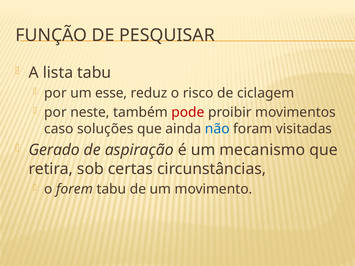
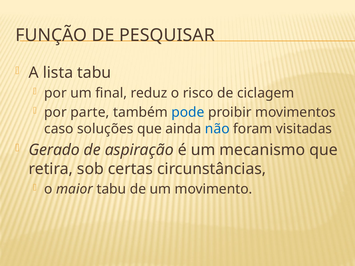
esse: esse -> final (111, 93)
neste: neste -> parte (90, 112)
pode colour: red -> blue (188, 112)
forem: forem -> maior (75, 189)
